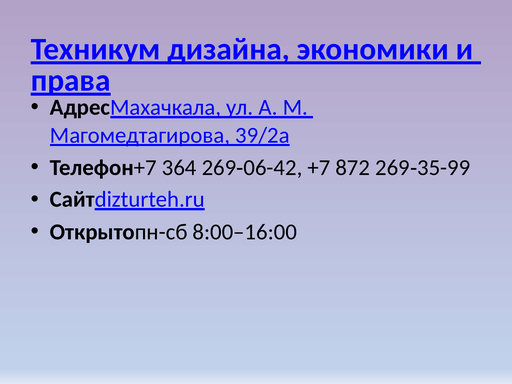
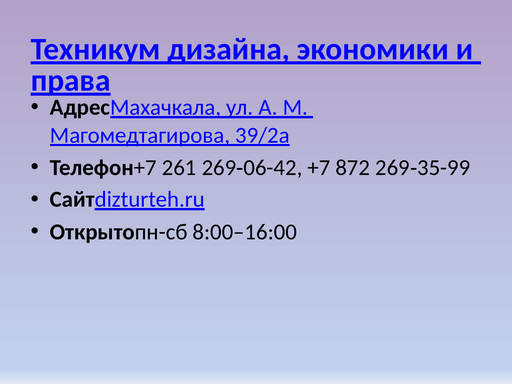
364: 364 -> 261 (179, 168)
